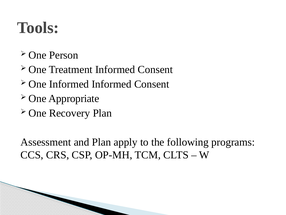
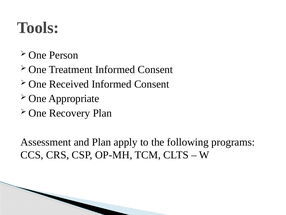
One Informed: Informed -> Received (69, 84)
